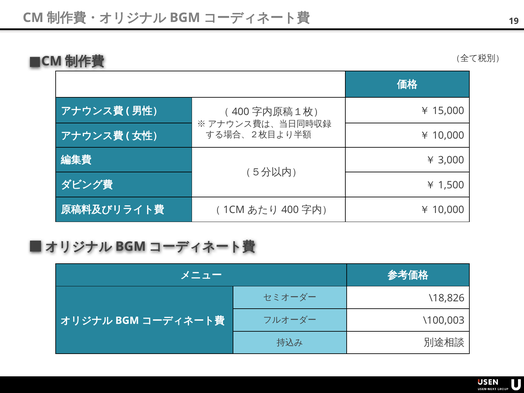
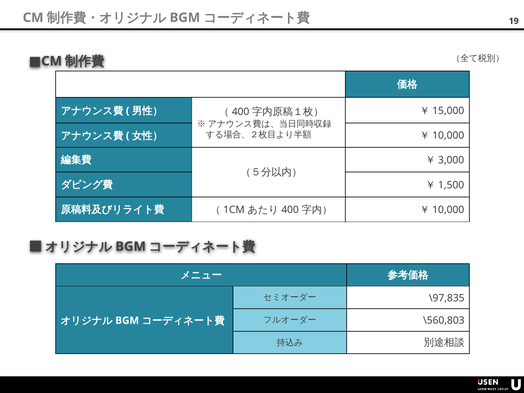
\18,826: \18,826 -> \97,835 (447, 298)
\100,003: \100,003 -> \560,803 (444, 321)
